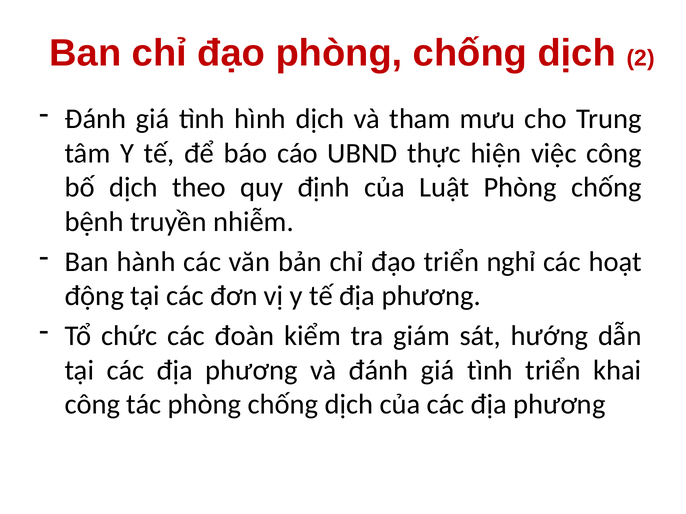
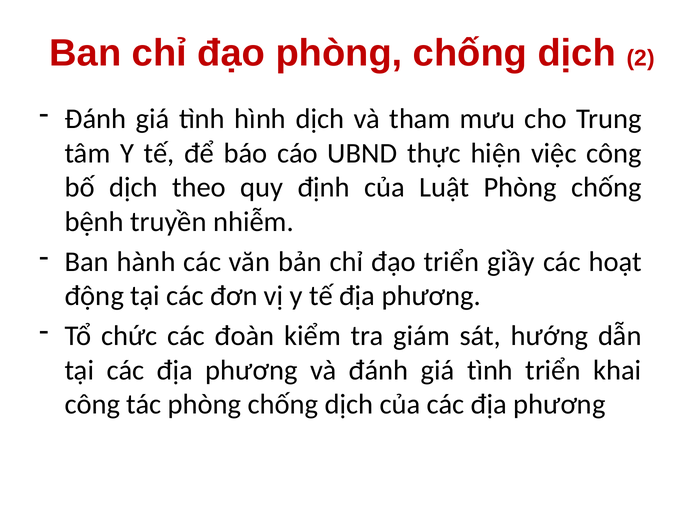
nghỉ: nghỉ -> giầy (511, 262)
